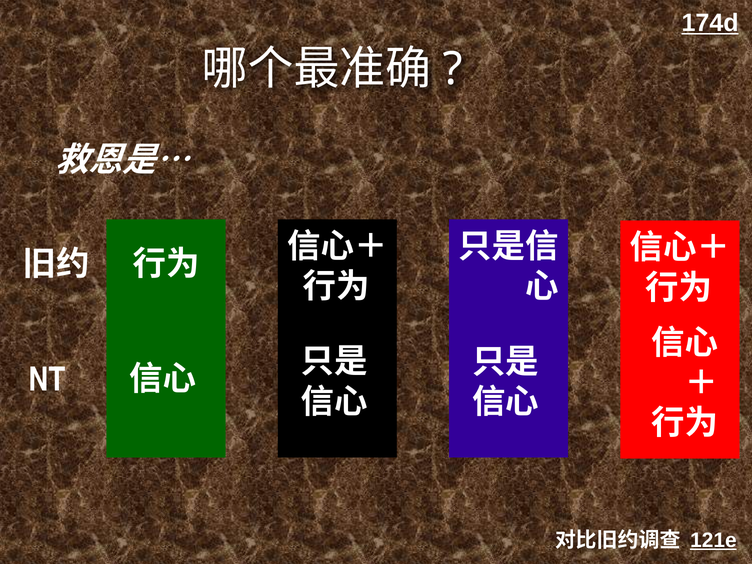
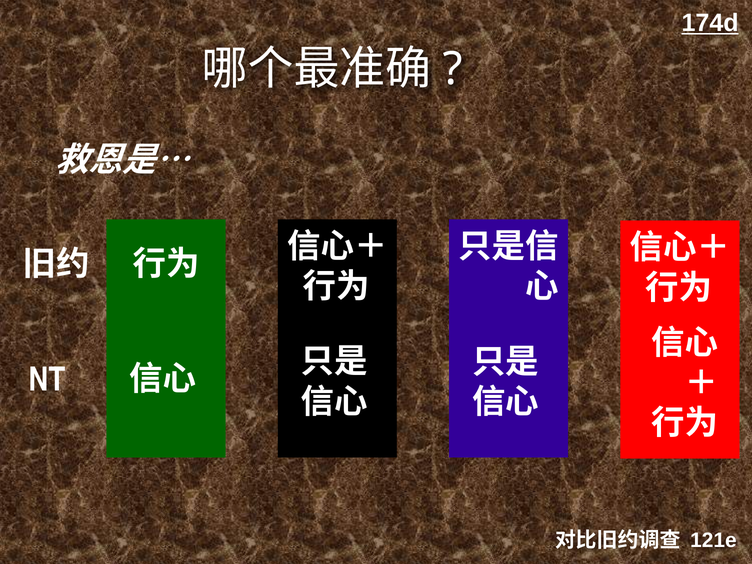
121e underline: present -> none (713, 540)
